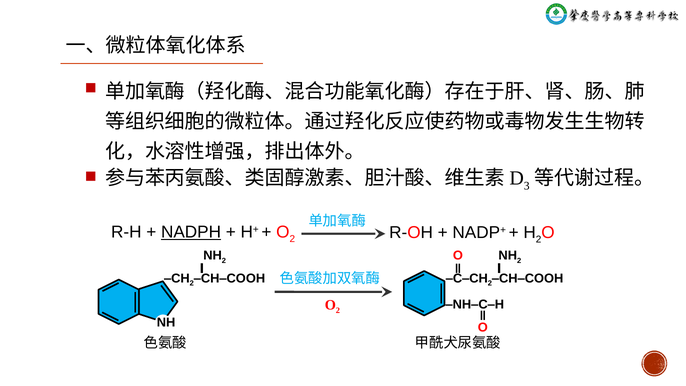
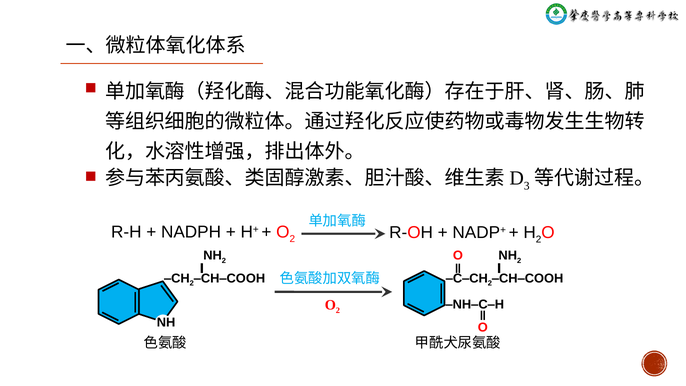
NADPH underline: present -> none (191, 232)
